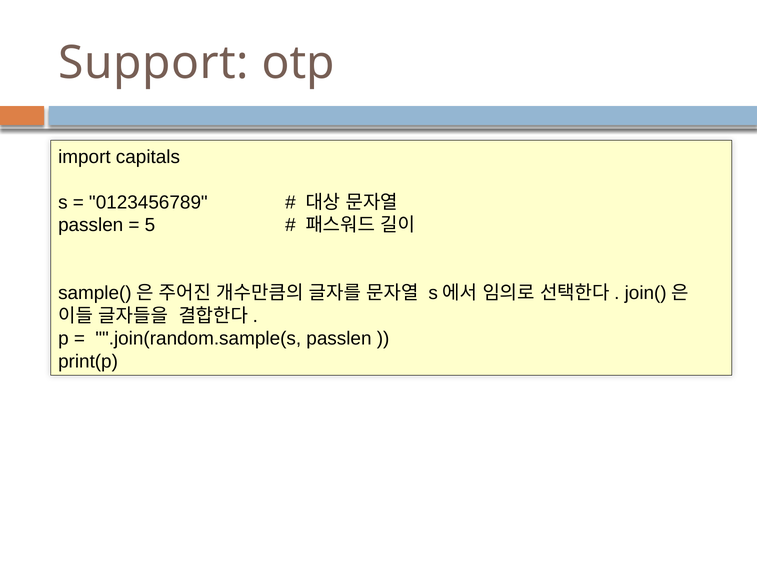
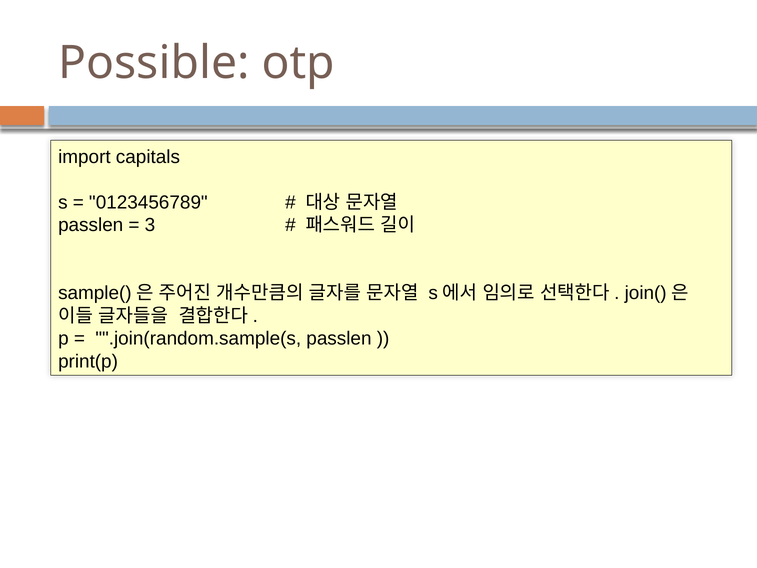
Support: Support -> Possible (154, 63)
5: 5 -> 3 (150, 225)
